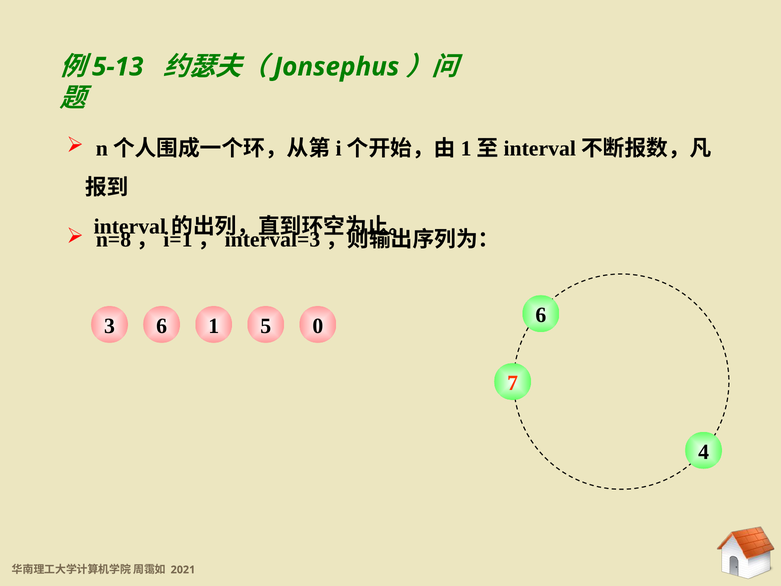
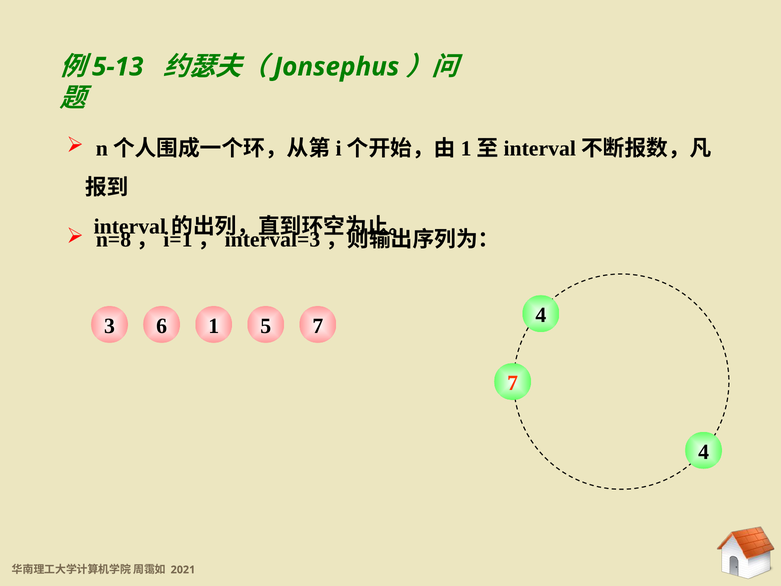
1 0: 0 -> 7 (318, 326)
6 6: 6 -> 4 (541, 315)
